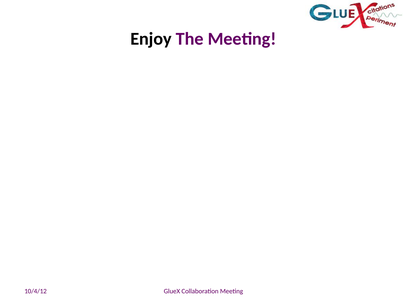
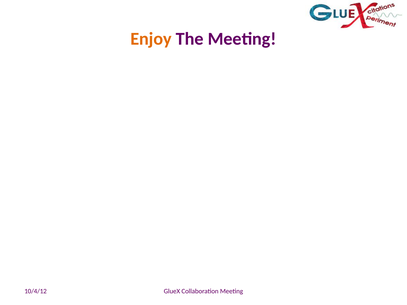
Enjoy colour: black -> orange (151, 39)
